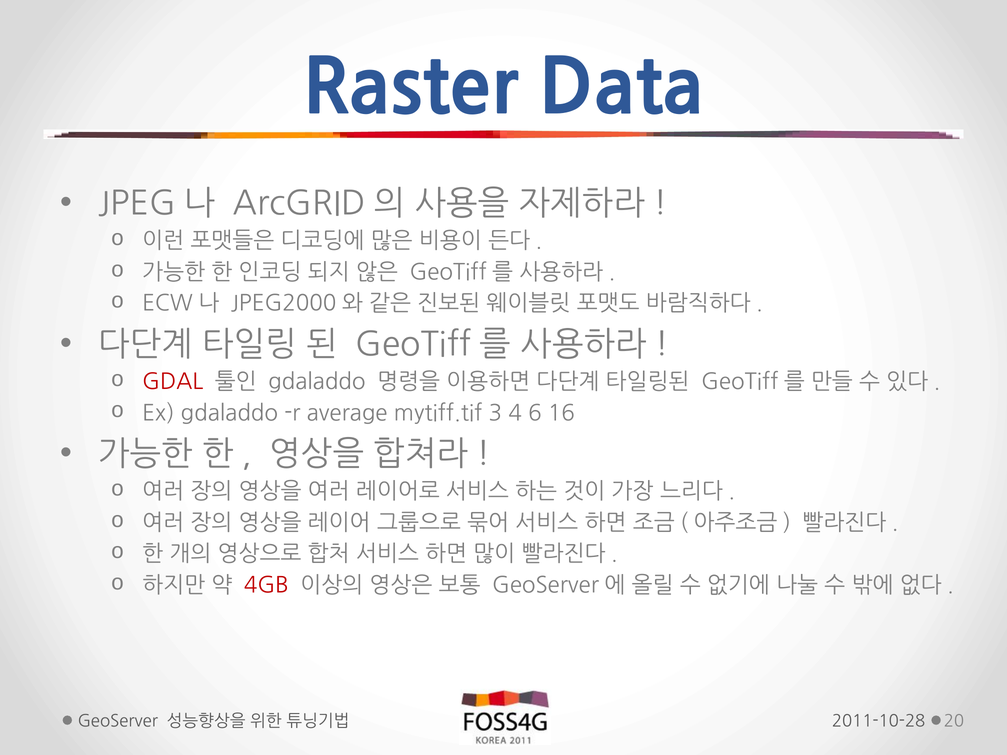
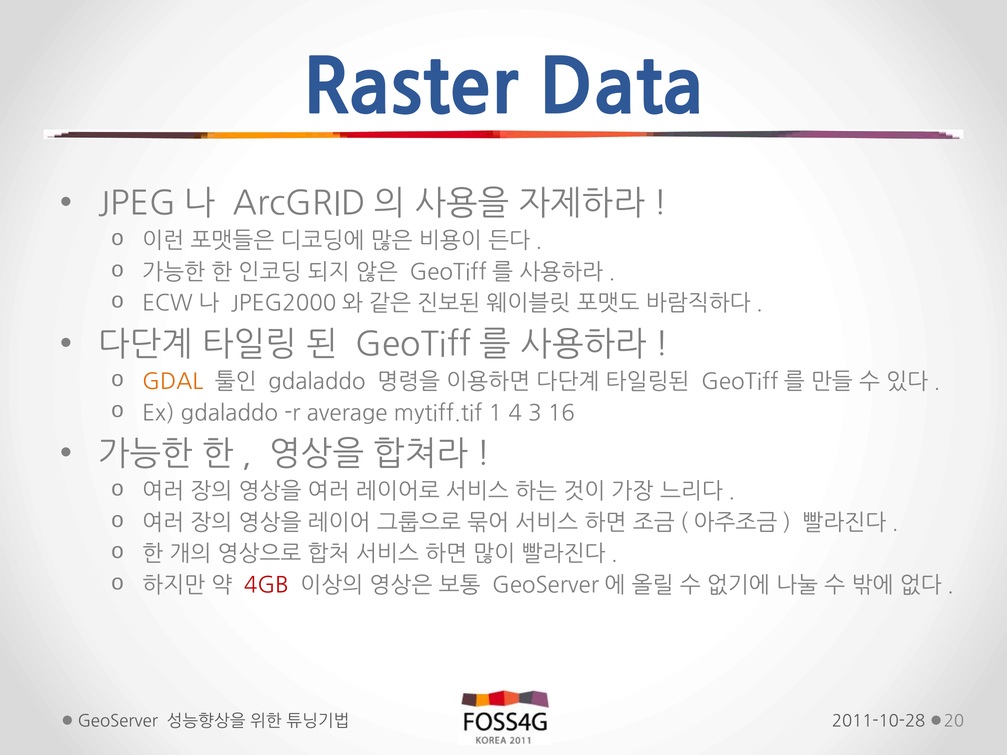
GDAL colour: red -> orange (173, 382)
3: 3 -> 1 (495, 413)
6: 6 -> 3 (535, 413)
